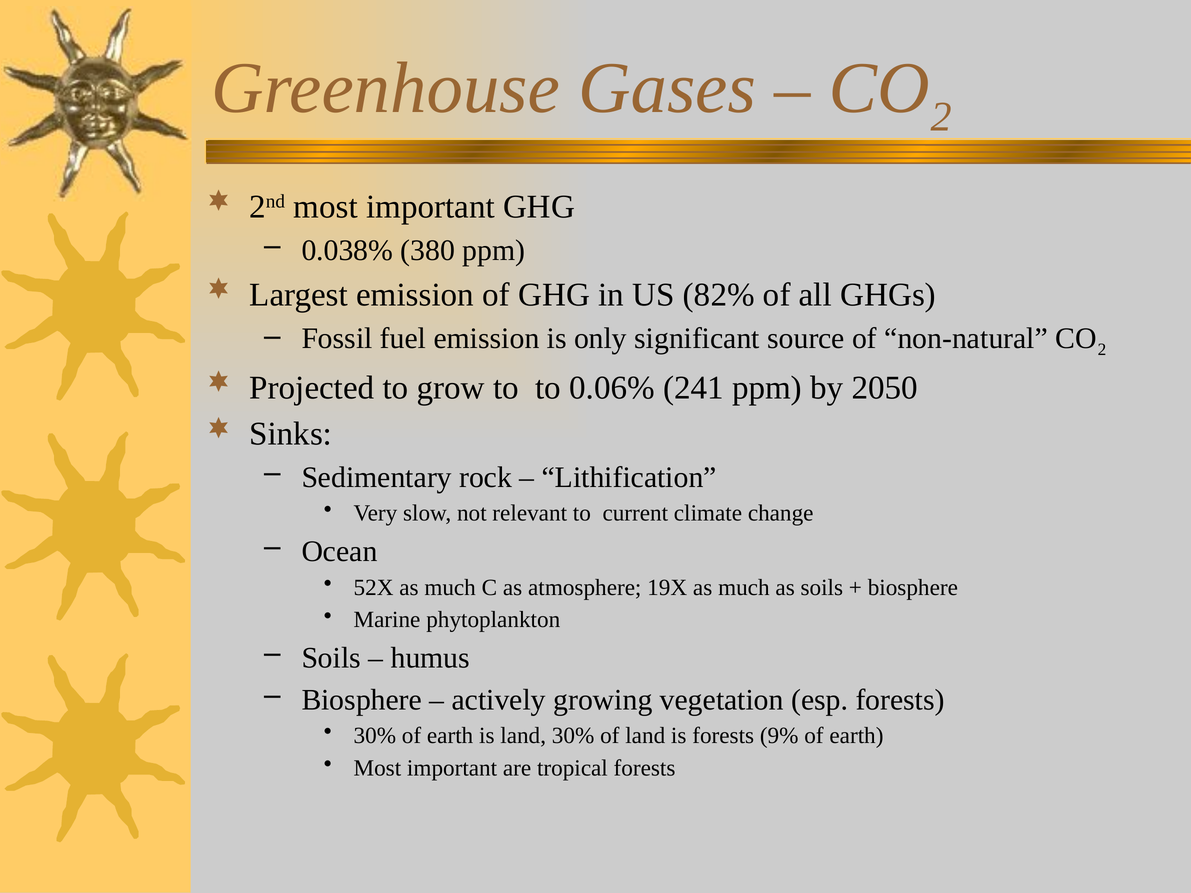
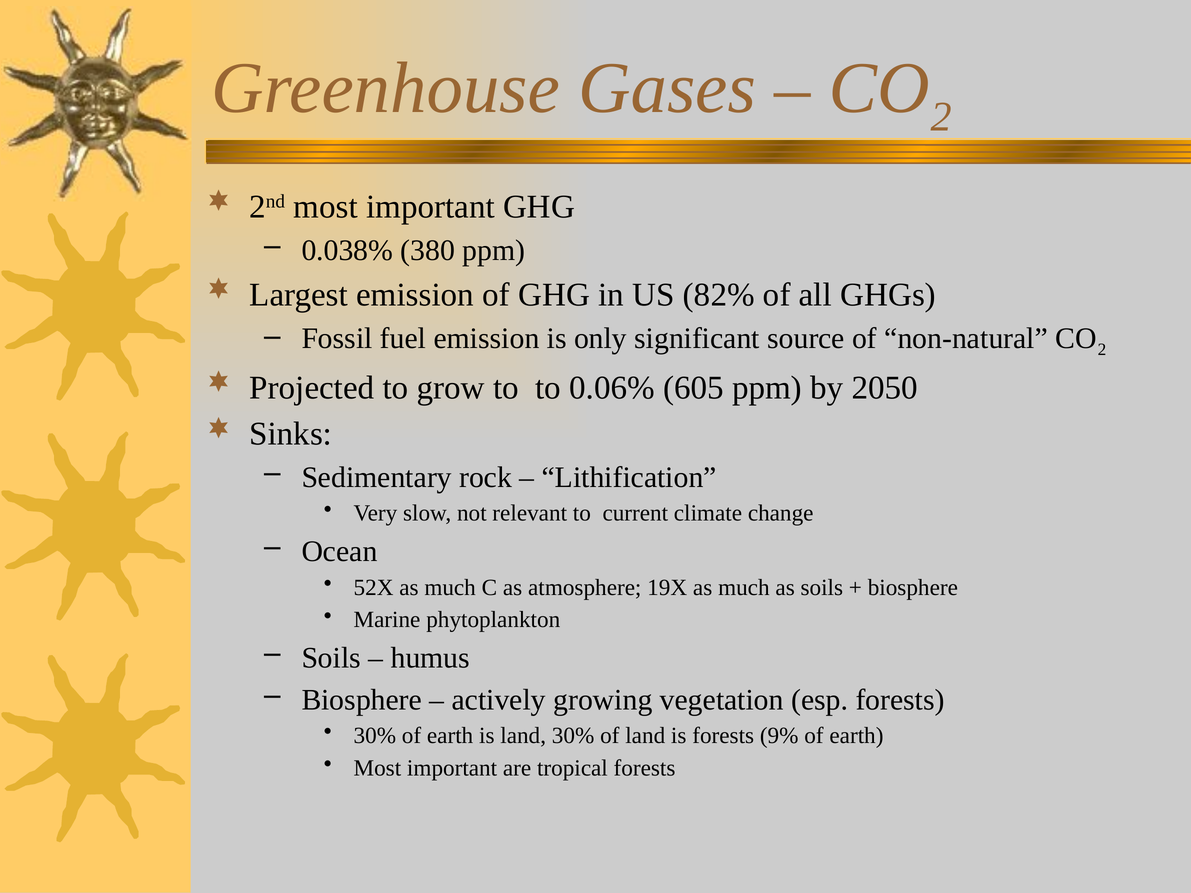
241: 241 -> 605 (693, 388)
